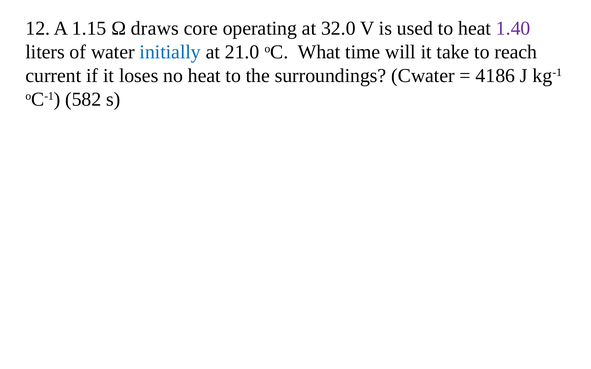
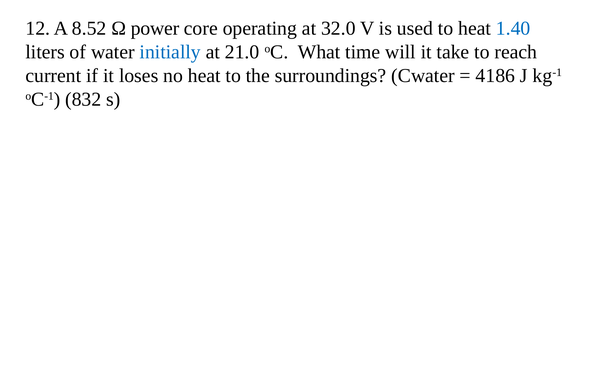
1.15: 1.15 -> 8.52 (89, 28)
draws: draws -> power (155, 28)
1.40 colour: purple -> blue (513, 28)
582: 582 -> 832 (83, 99)
